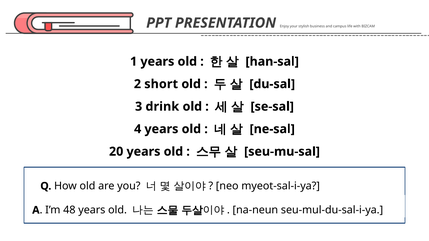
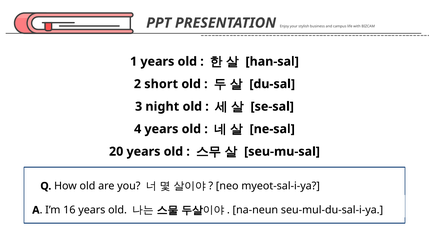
drink: drink -> night (162, 107)
48: 48 -> 16 (69, 210)
